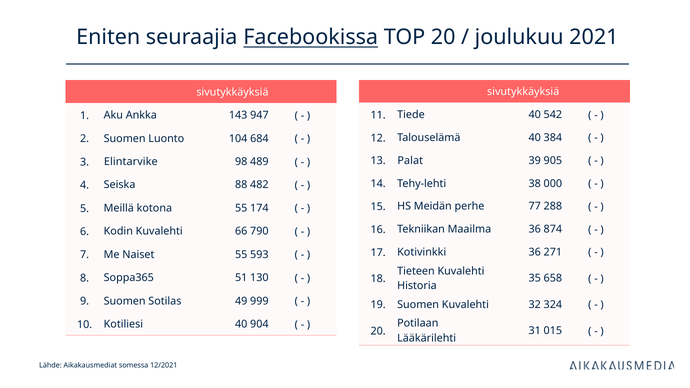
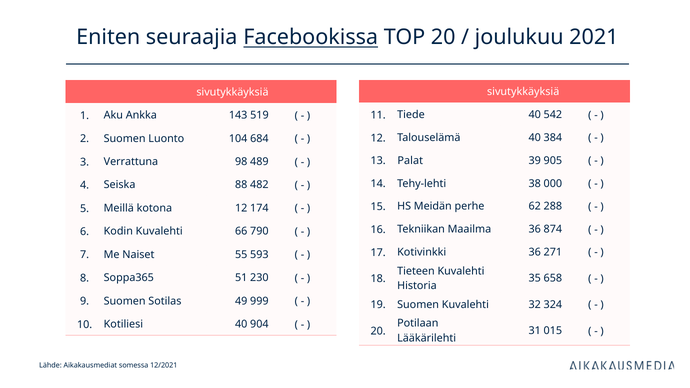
947: 947 -> 519 (259, 115)
Elintarvike: Elintarvike -> Verrattuna (131, 162)
77: 77 -> 62 (535, 206)
kotona 55: 55 -> 12 (241, 208)
130: 130 -> 230 (259, 278)
